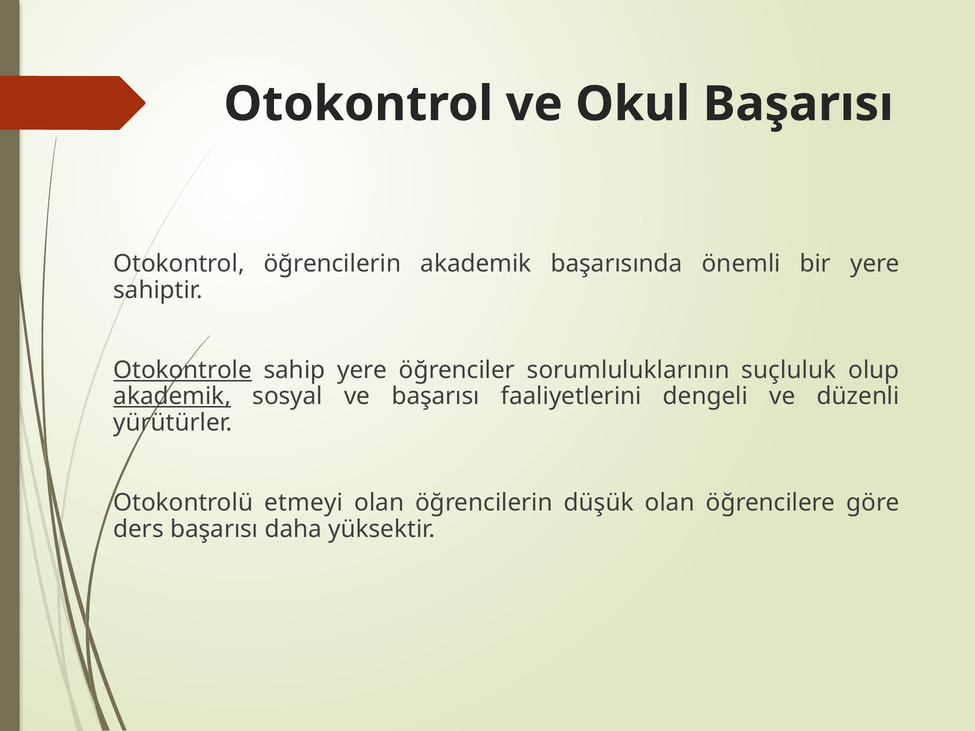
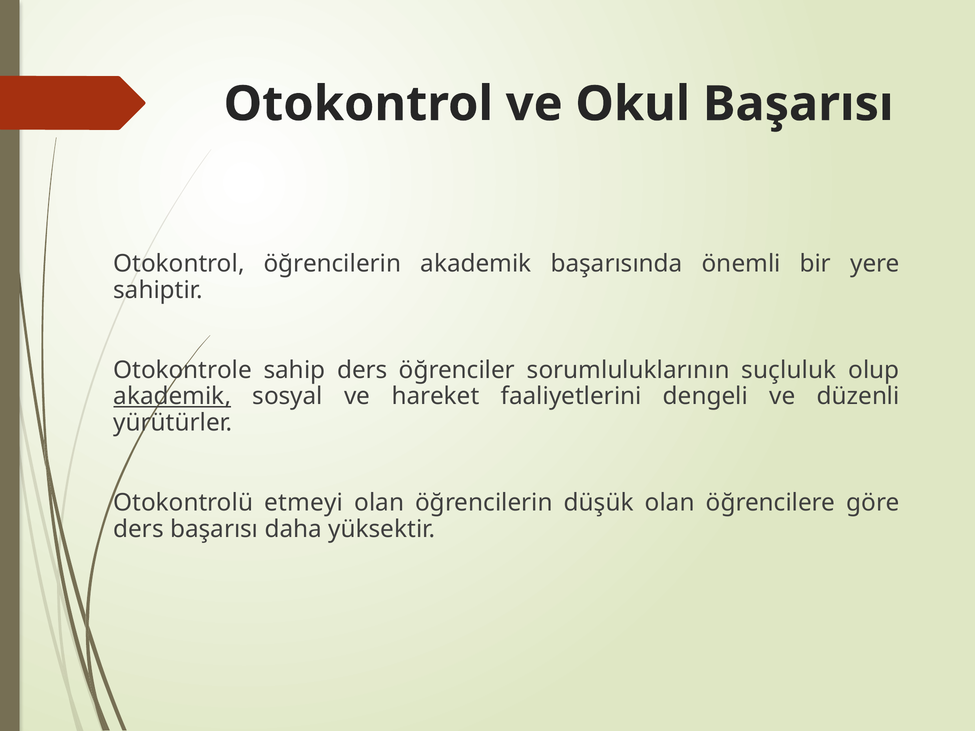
Otokontrole underline: present -> none (183, 370)
sahip yere: yere -> ders (362, 370)
ve başarısı: başarısı -> hareket (436, 397)
